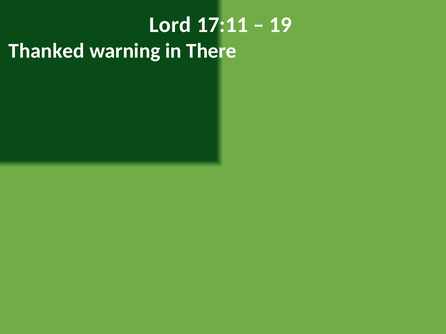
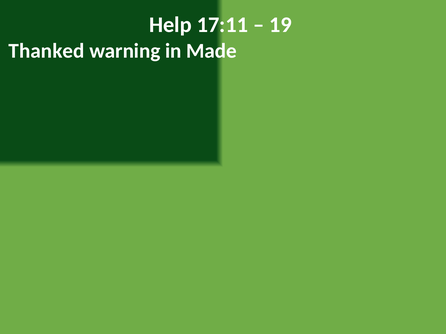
Lord: Lord -> Help (170, 25)
There: There -> Made (211, 51)
